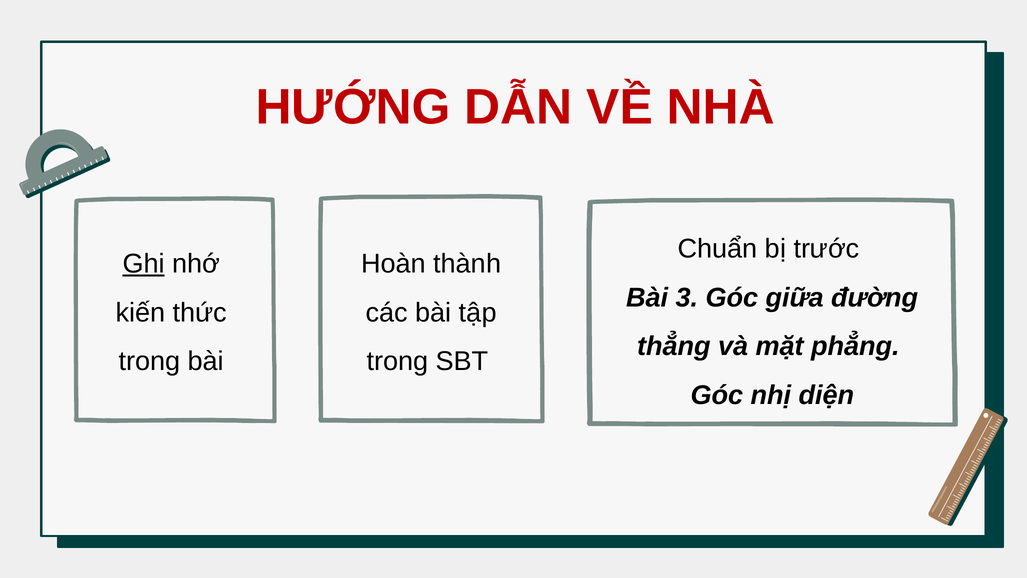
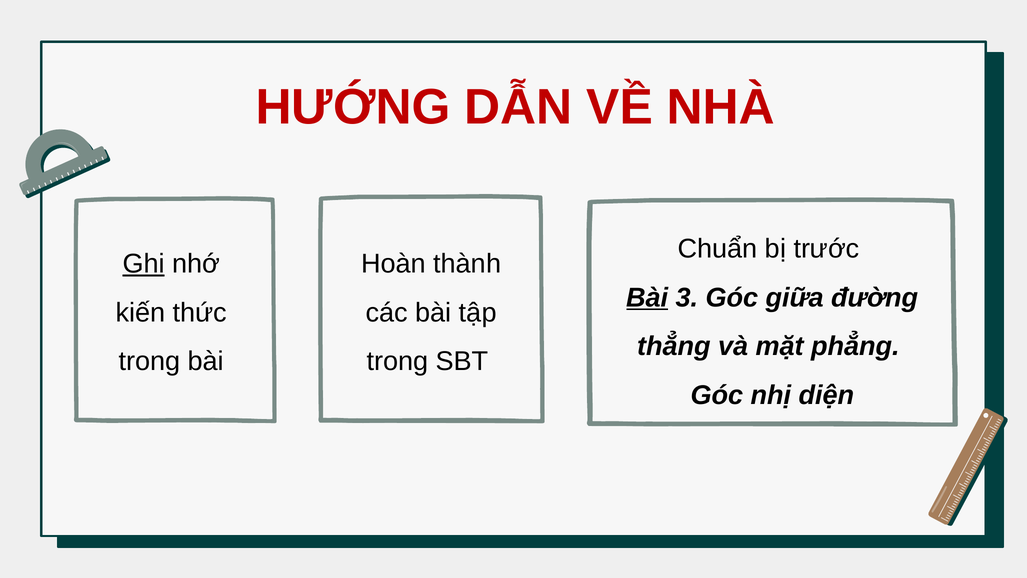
Bài underline: none -> present (647, 298)
